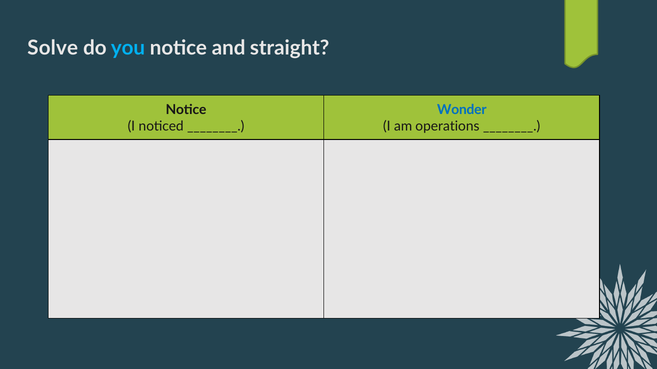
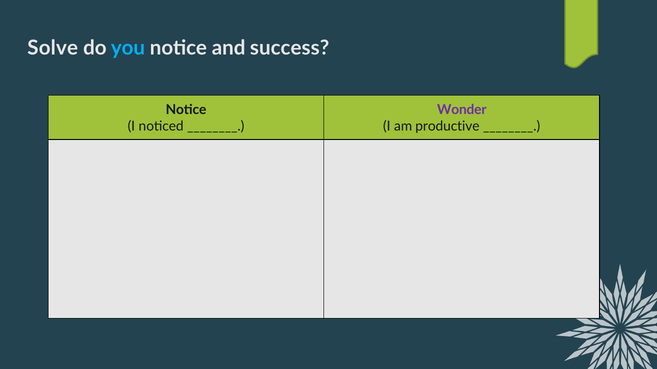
straight: straight -> success (290, 48)
Wonder colour: blue -> purple (462, 110)
operations: operations -> productive (447, 127)
